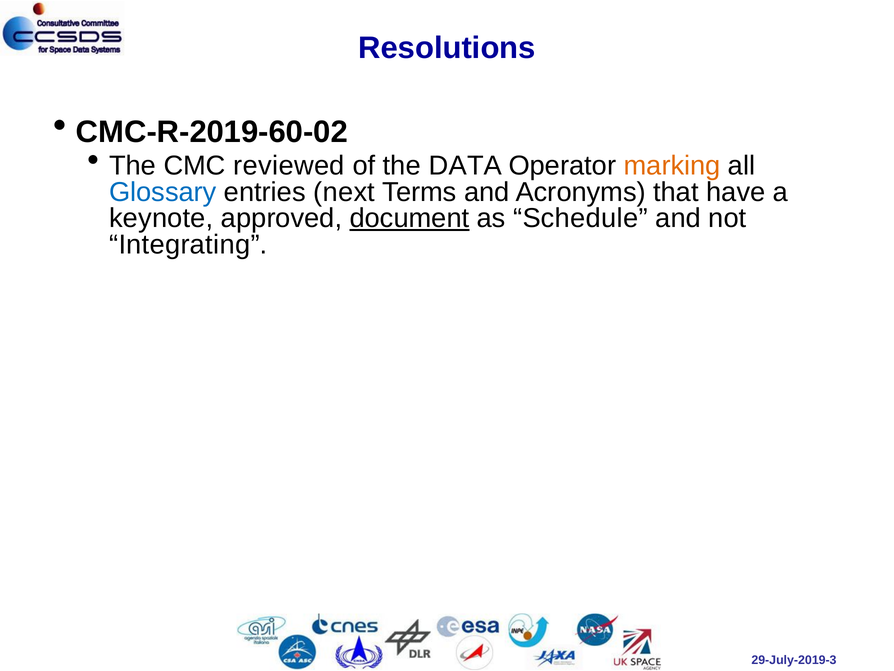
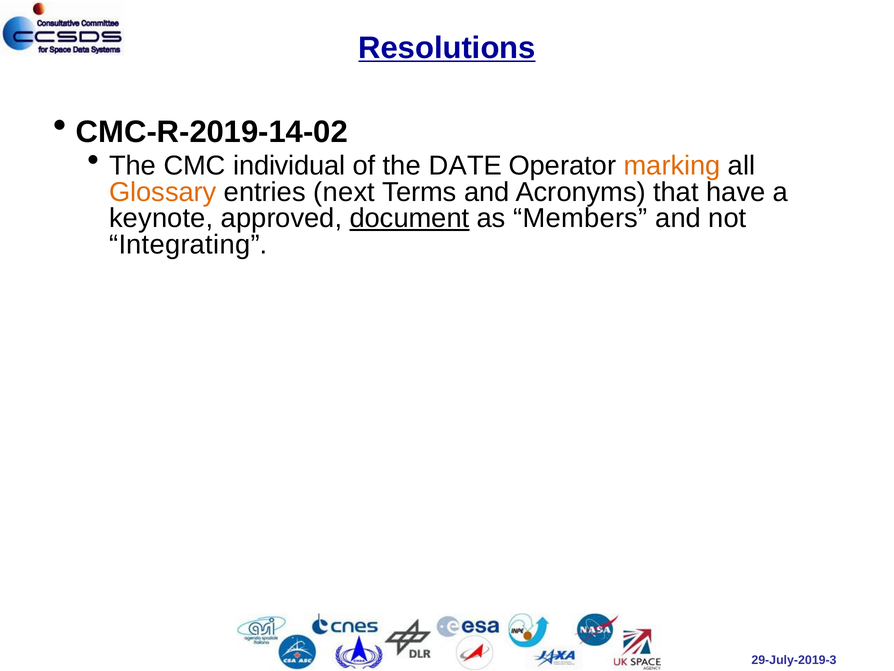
Resolutions underline: none -> present (447, 48)
CMC-R-2019-60-02: CMC-R-2019-60-02 -> CMC-R-2019-14-02 (212, 132)
reviewed: reviewed -> individual (289, 166)
DATA: DATA -> DATE (465, 166)
Glossary colour: blue -> orange (163, 192)
Schedule: Schedule -> Members (580, 218)
